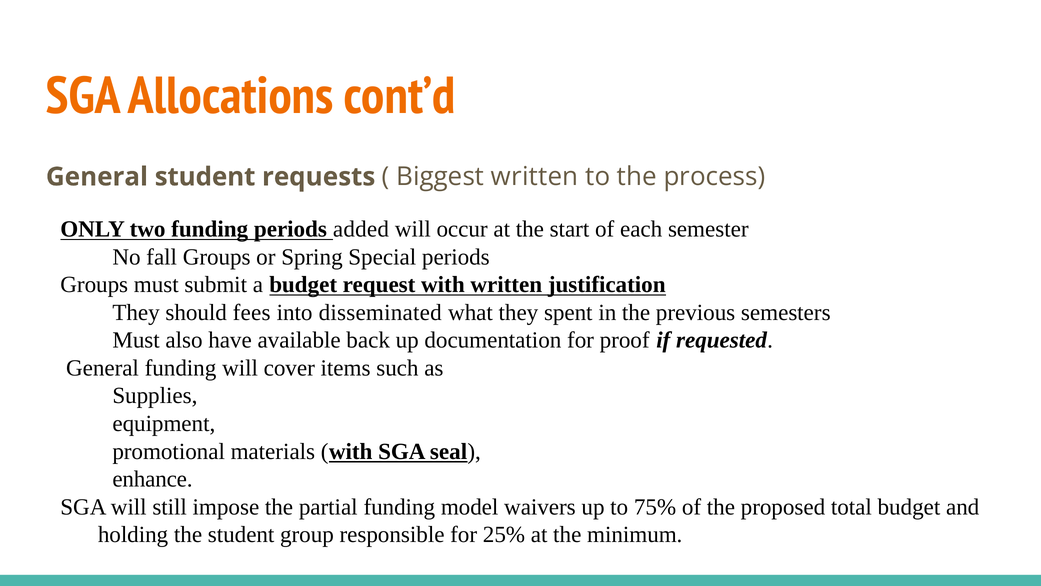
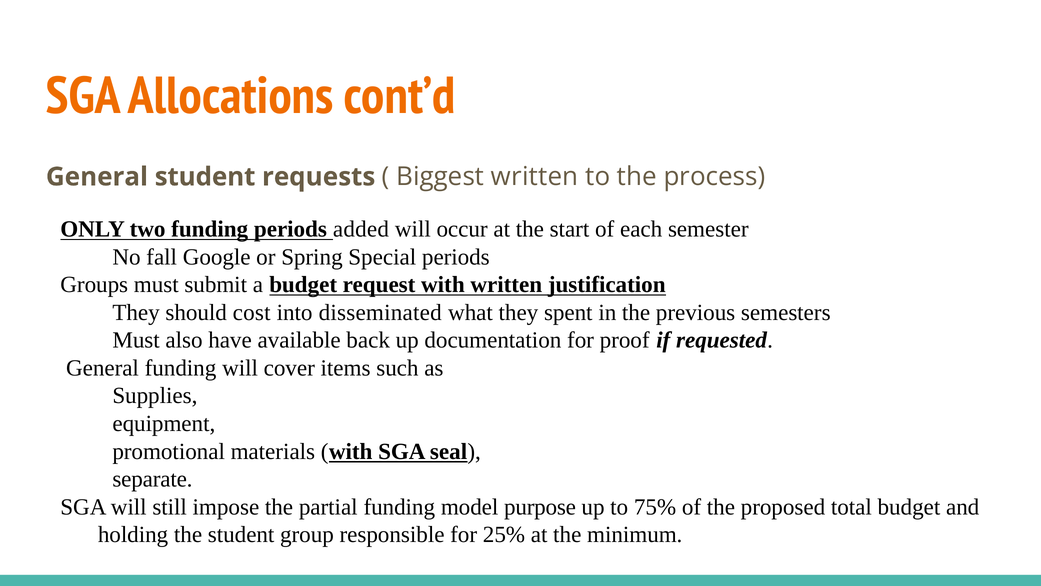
fall Groups: Groups -> Google (217, 257)
fees: fees -> cost (252, 312)
enhance: enhance -> separate (152, 479)
waivers: waivers -> purpose (540, 507)
